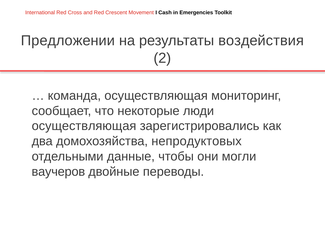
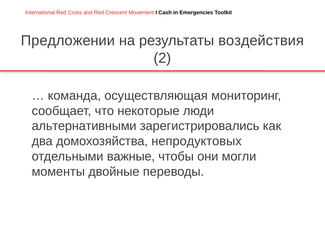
осуществляющая: осуществляющая -> альтернативными (84, 126)
данные: данные -> важные (131, 156)
ваучеров: ваучеров -> моменты (58, 171)
